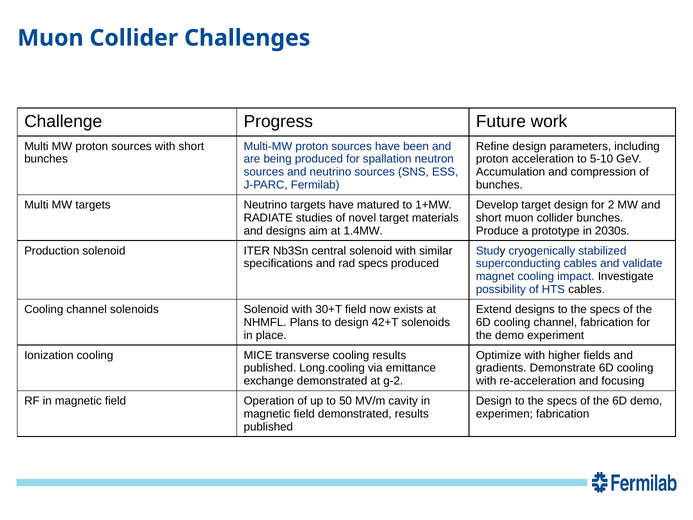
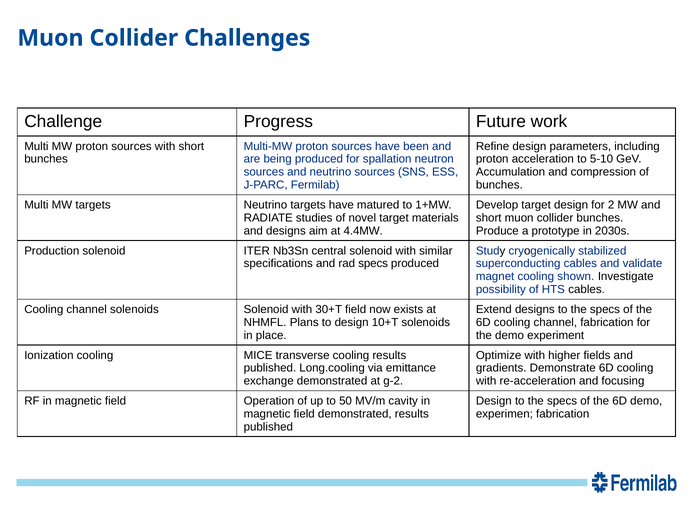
1.4MW: 1.4MW -> 4.4MW (363, 231)
impact: impact -> shown (576, 276)
42+T: 42+T -> 10+T (385, 322)
